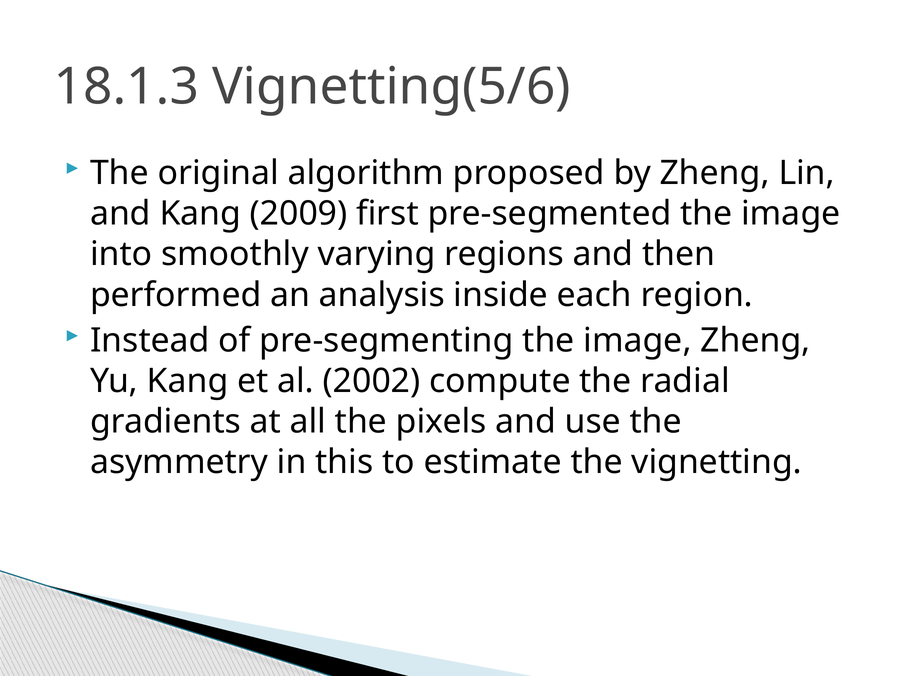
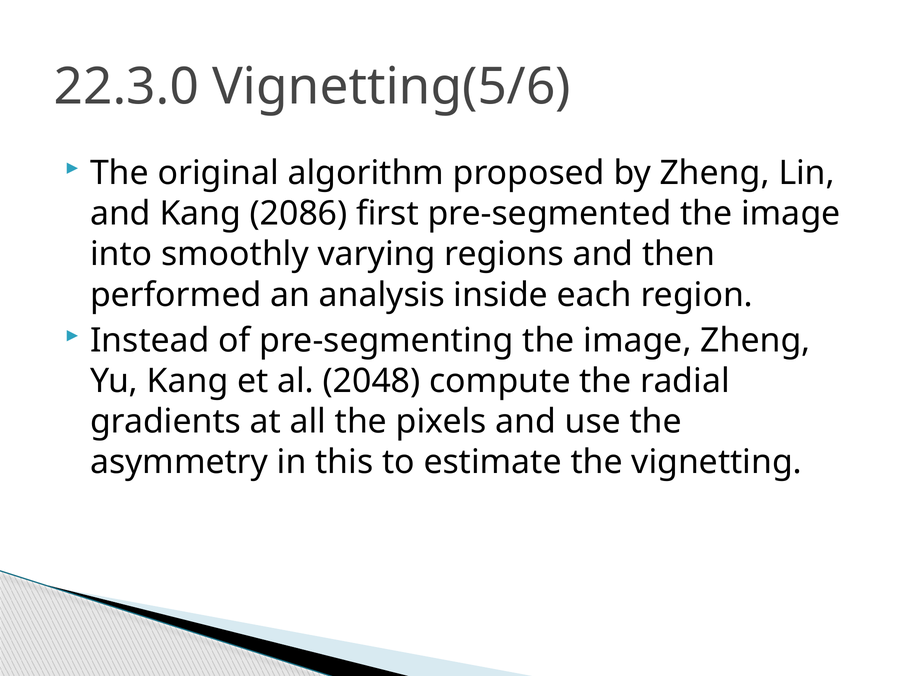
18.1.3: 18.1.3 -> 22.3.0 (126, 87)
2009: 2009 -> 2086 (299, 214)
2002: 2002 -> 2048 (372, 381)
